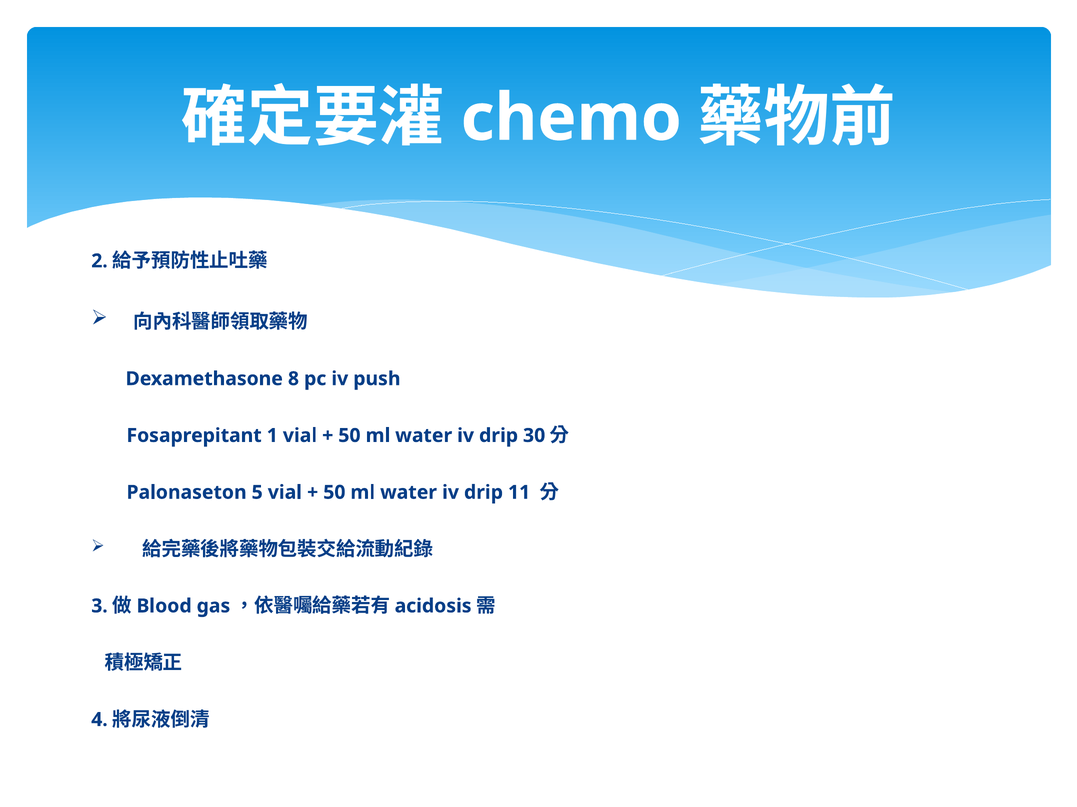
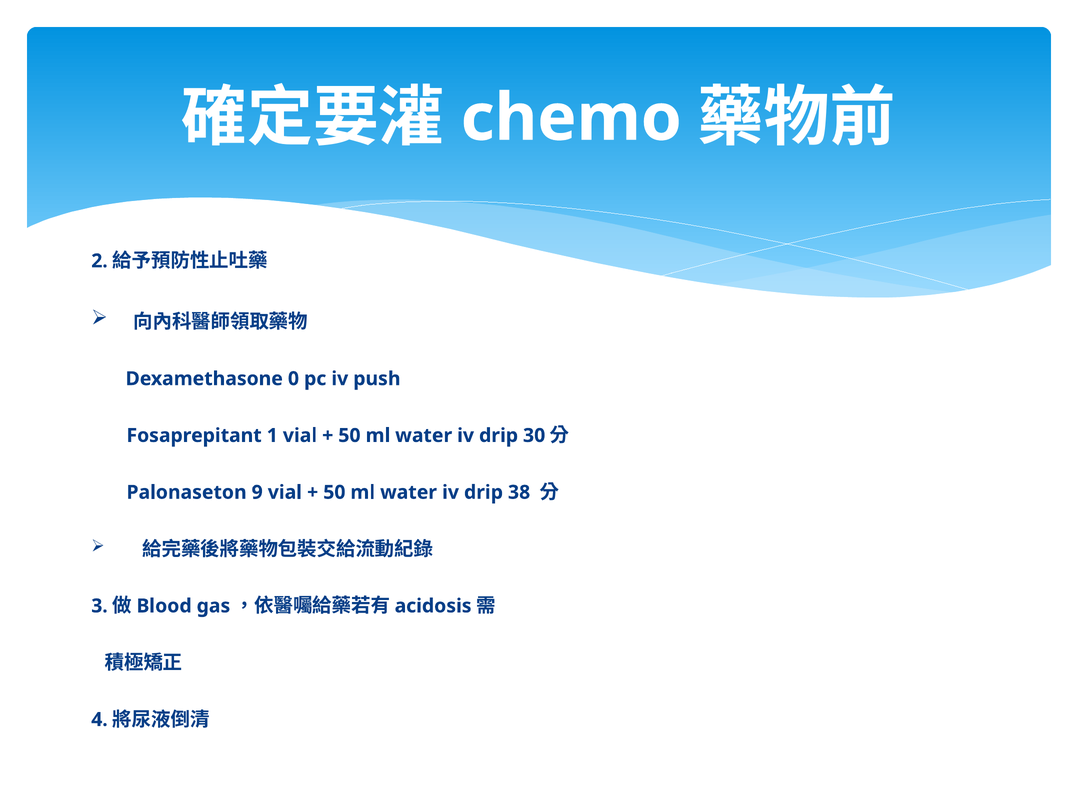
8: 8 -> 0 (293, 379)
5: 5 -> 9 (257, 493)
11: 11 -> 38 (519, 493)
